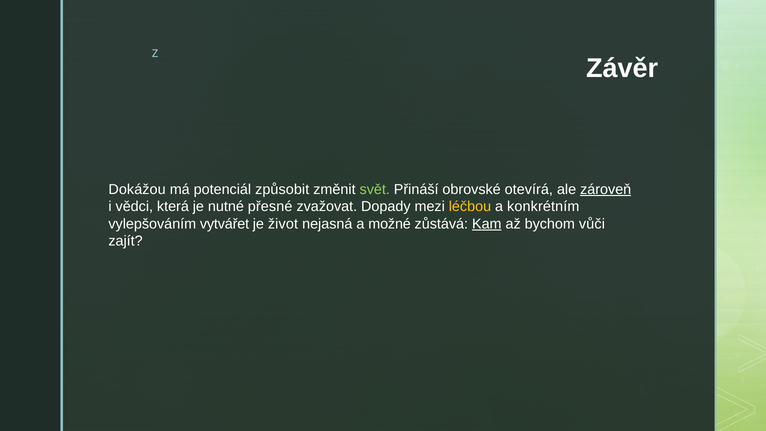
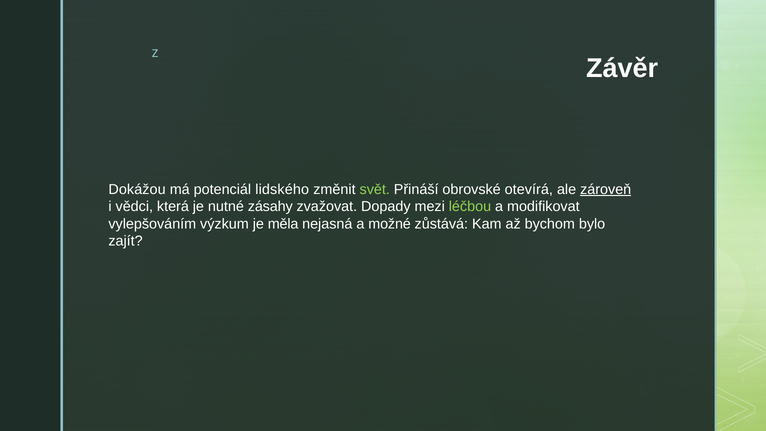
způsobit: způsobit -> lidského (282, 189)
přesné: přesné -> zásahy (270, 207)
léčbou colour: yellow -> light green (470, 207)
konkrétním: konkrétním -> modifikovat (543, 207)
vytvářet: vytvářet -> výzkum (224, 224)
život: život -> měla (283, 224)
Kam underline: present -> none (487, 224)
vůči: vůči -> bylo (592, 224)
